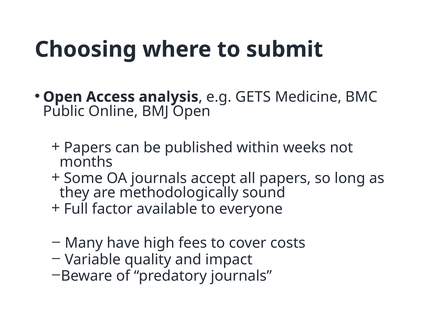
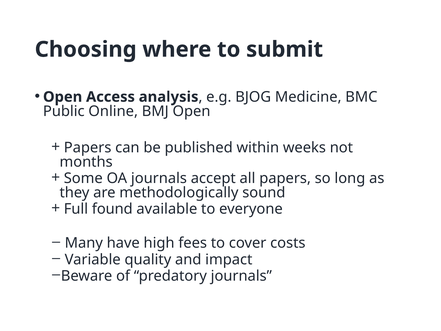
GETS: GETS -> BJOG (253, 97)
factor: factor -> found (112, 209)
